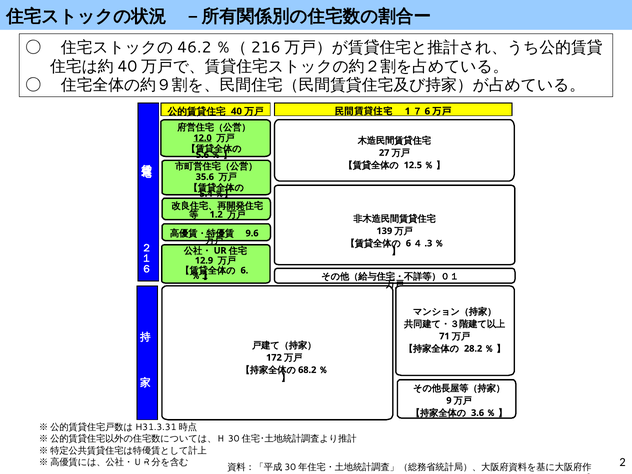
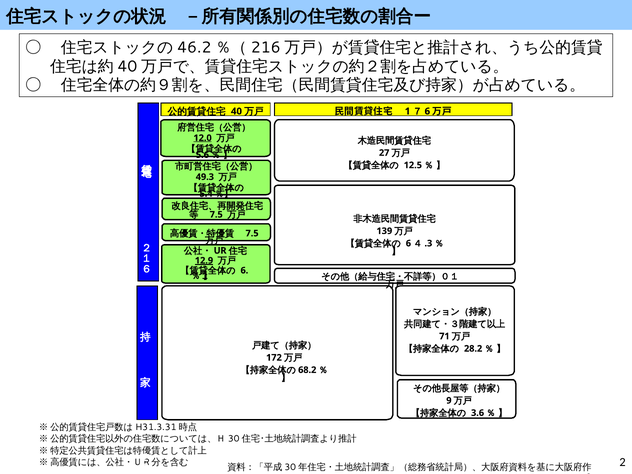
35.6: 35.6 -> 49.3 (205, 177)
1.2: 1.2 -> 7.5 (216, 215)
9.6: 9.6 -> 7.5 (252, 233)
12.9 underline: none -> present (204, 261)
